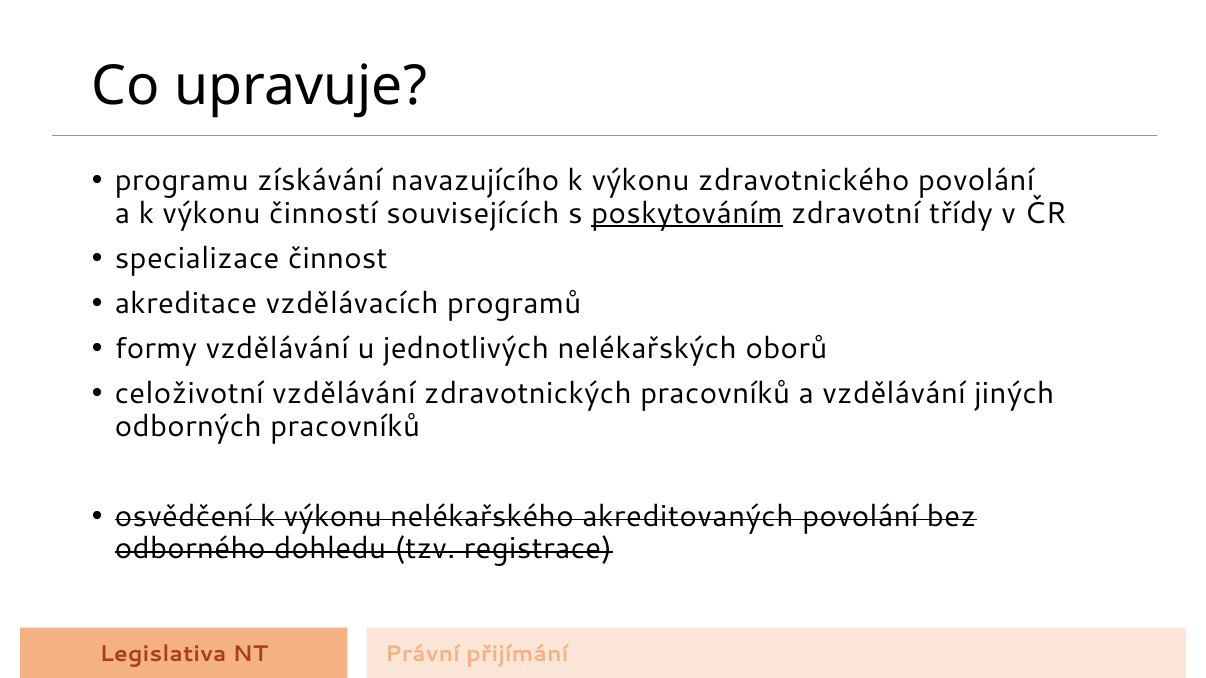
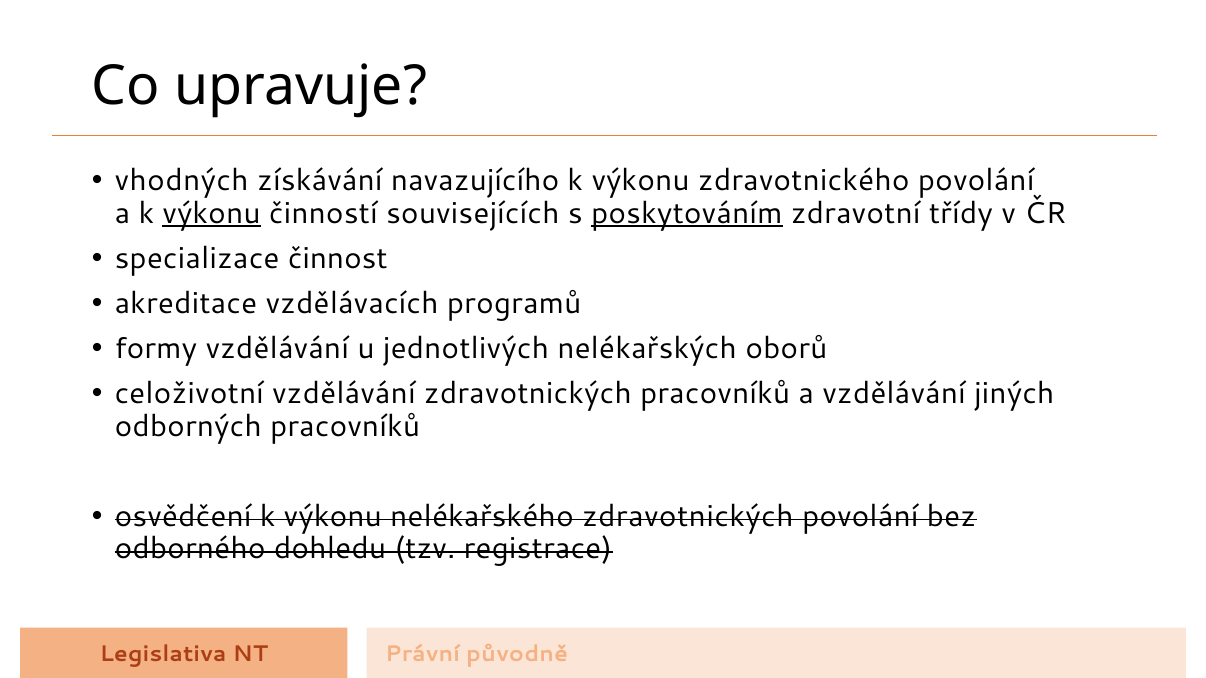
programu: programu -> vhodných (182, 181)
výkonu underline: none -> present (212, 213)
nelékařského akreditovaných: akreditovaných -> zdravotnických (688, 517)
přijímání: přijímání -> původně (517, 655)
